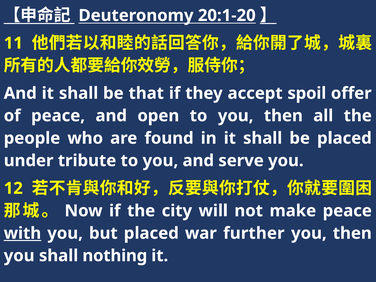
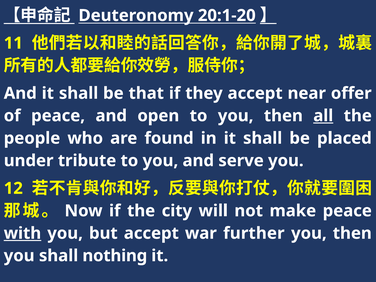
spoil: spoil -> near (307, 93)
all underline: none -> present (323, 116)
but placed: placed -> accept (151, 233)
